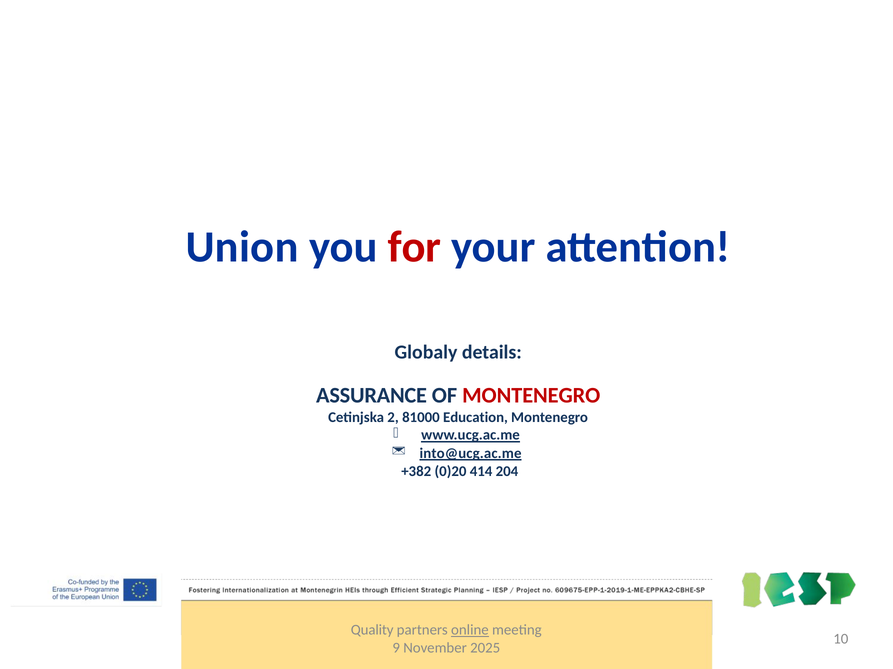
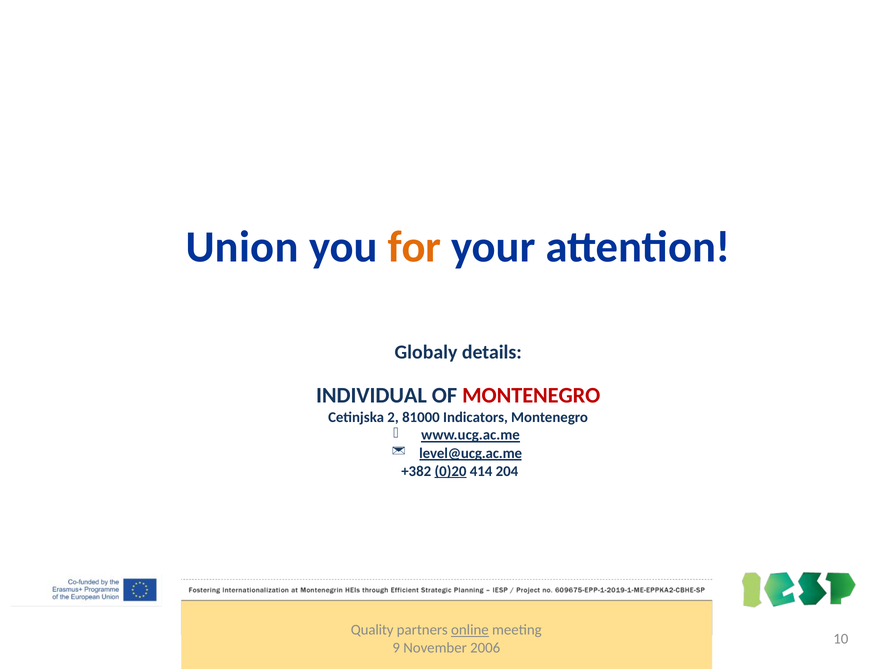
for colour: red -> orange (414, 247)
ASSURANCE: ASSURANCE -> INDIVIDUAL (371, 396)
Education: Education -> Indicators (475, 418)
into@ucg.ac.me: into@ucg.ac.me -> level@ucg.ac.me (471, 454)
0)20 underline: none -> present (451, 472)
2025: 2025 -> 2006 (485, 649)
